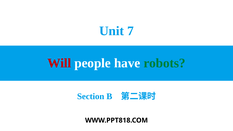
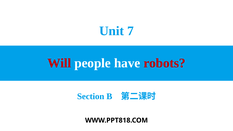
robots colour: green -> red (165, 63)
